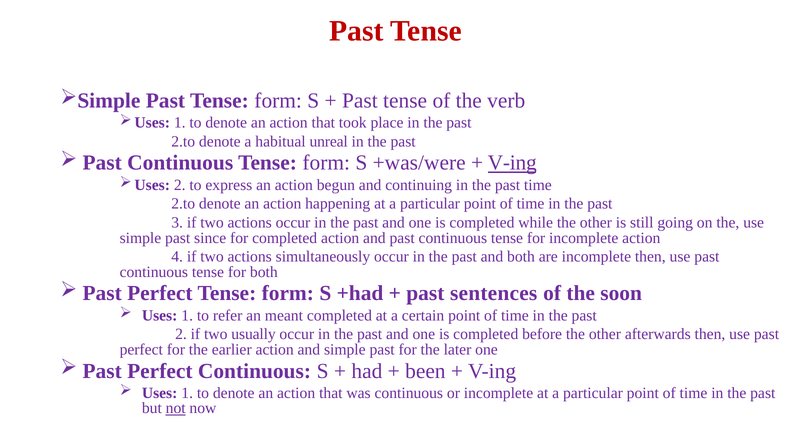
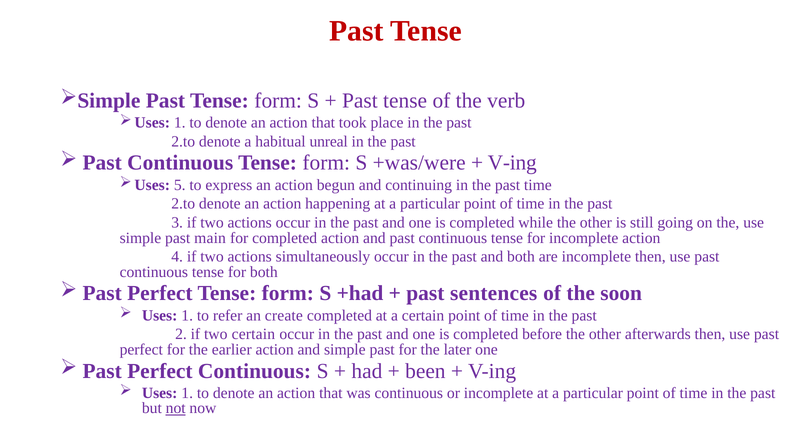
V-ing underline: present -> none (512, 163)
2: 2 -> 5 (180, 185)
since: since -> main (210, 238)
meant: meant -> create (284, 315)
two usually: usually -> certain (253, 334)
